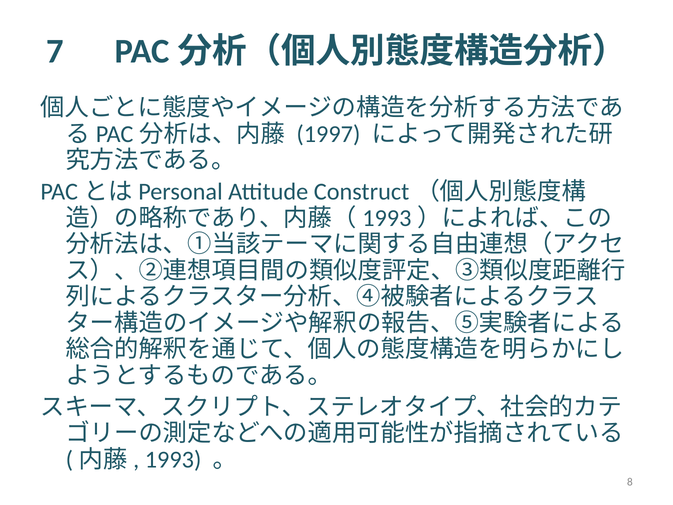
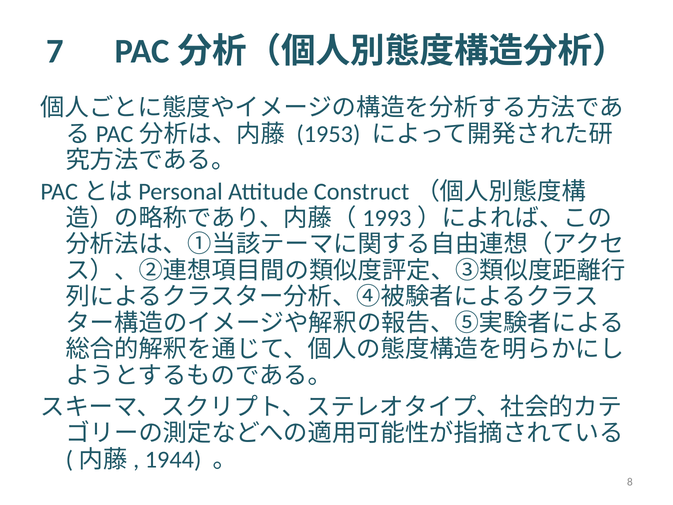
1997: 1997 -> 1953 (328, 134)
1993: 1993 -> 1944 (173, 459)
